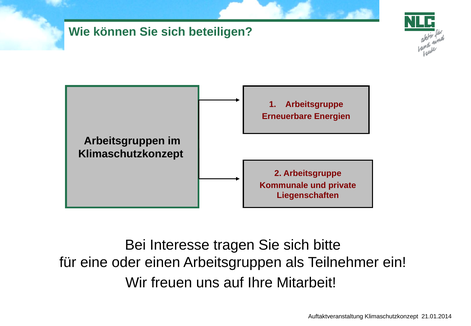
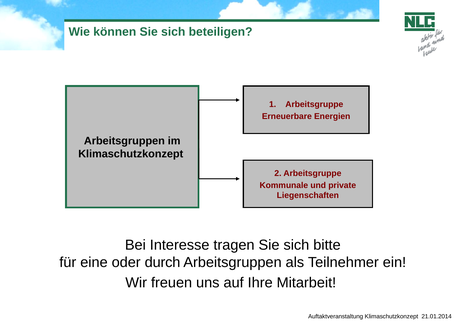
einen: einen -> durch (163, 262)
